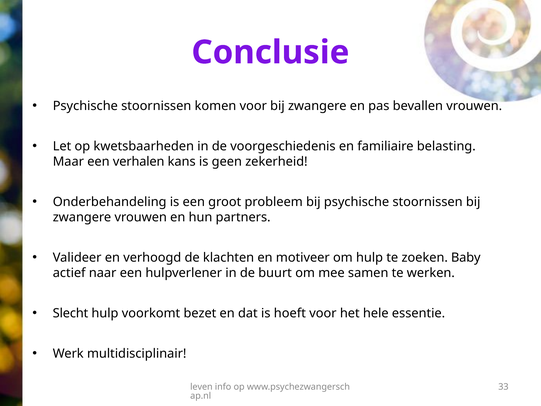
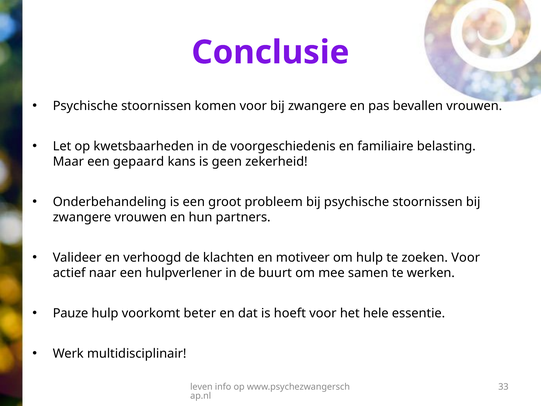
verhalen: verhalen -> gepaard (139, 162)
zoeken Baby: Baby -> Voor (466, 258)
Slecht: Slecht -> Pauze (71, 313)
bezet: bezet -> beter (200, 313)
